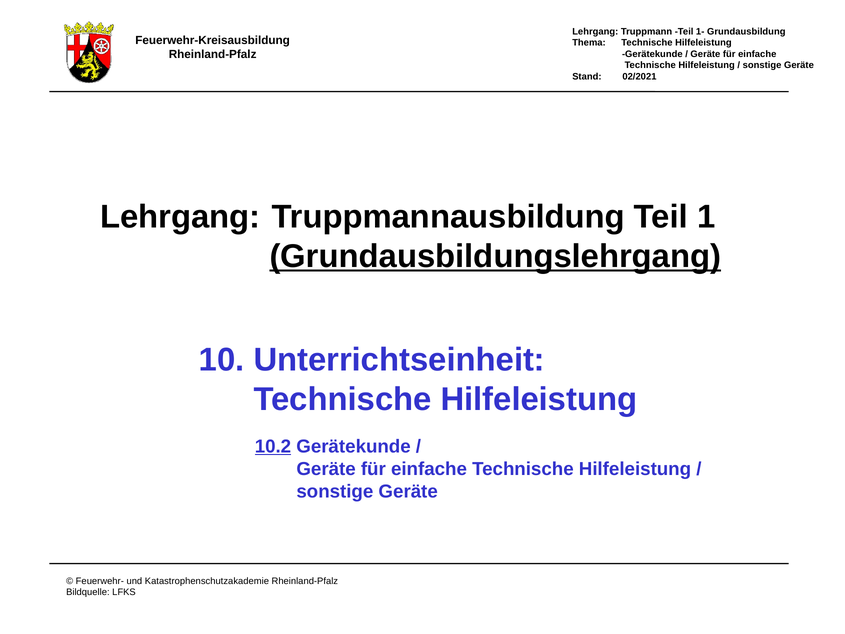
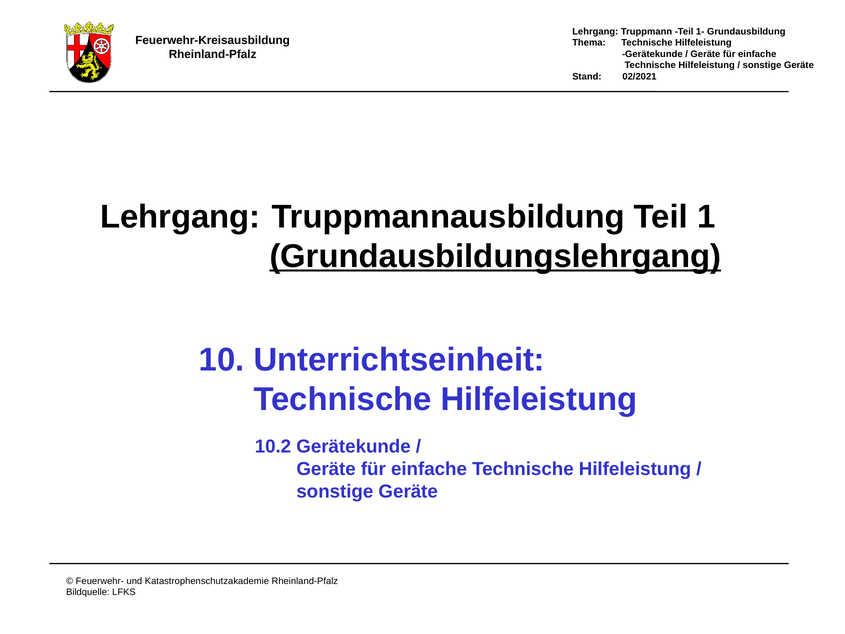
10.2 underline: present -> none (273, 446)
